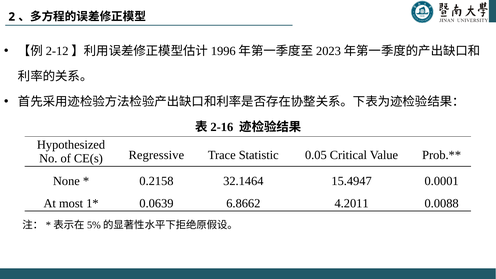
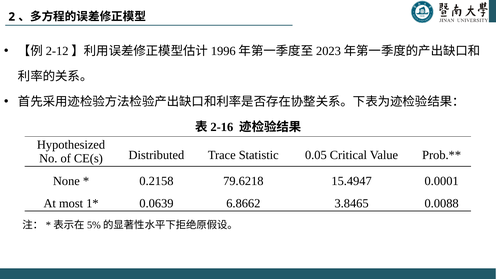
Regressive: Regressive -> Distributed (156, 155)
32.1464: 32.1464 -> 79.6218 (243, 181)
4.2011: 4.2011 -> 3.8465 (352, 203)
